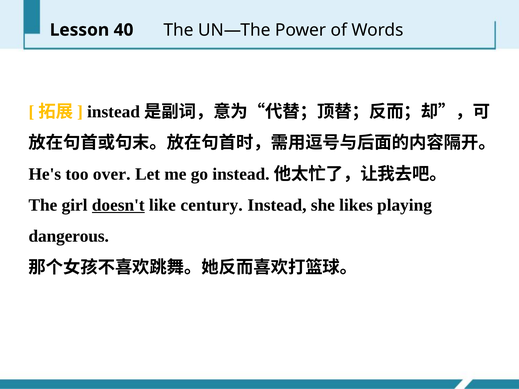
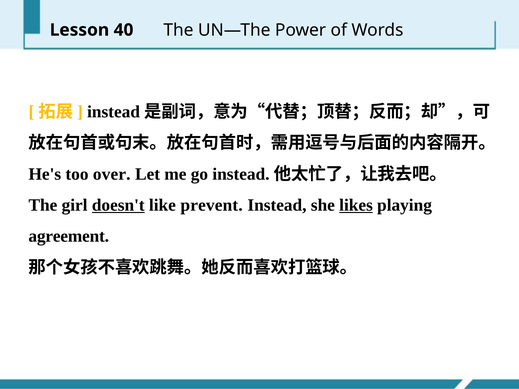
century: century -> prevent (212, 205)
likes underline: none -> present (356, 205)
dangerous: dangerous -> agreement (69, 236)
